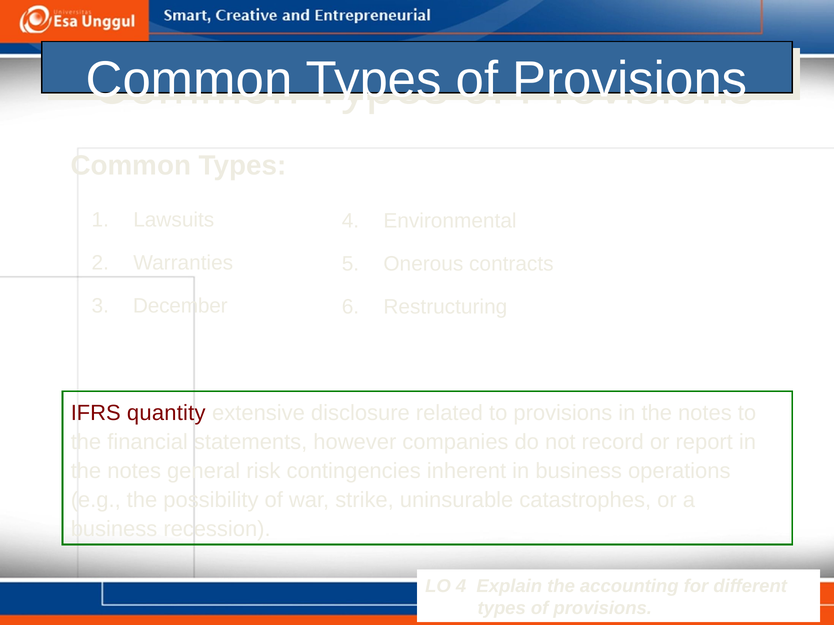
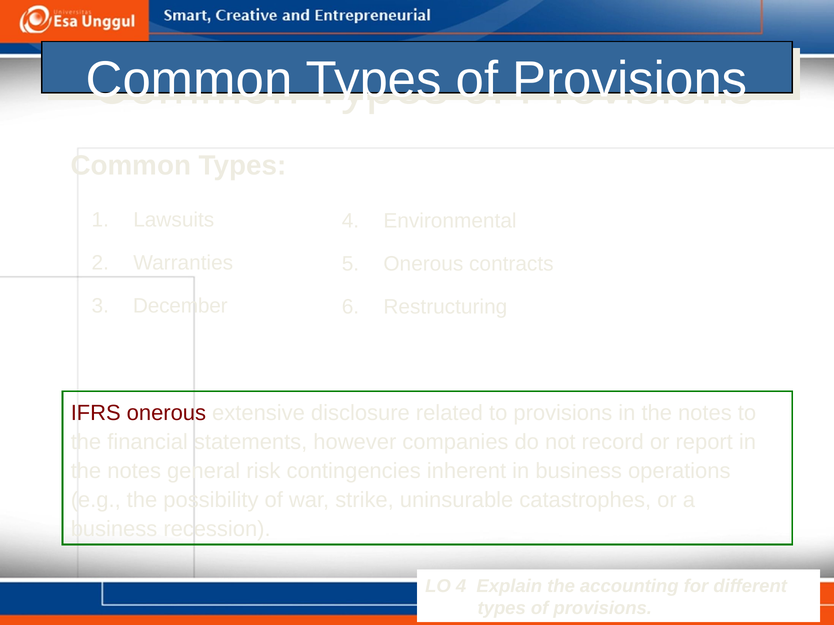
IFRS quantity: quantity -> onerous (166, 413)
